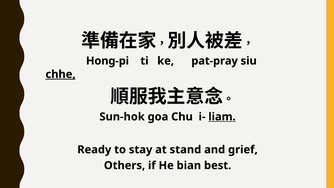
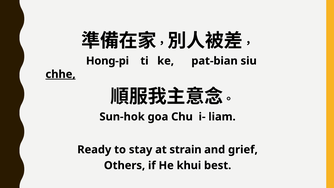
pat-pray: pat-pray -> pat-bian (215, 61)
liam underline: present -> none (222, 117)
stand: stand -> strain (186, 150)
bian: bian -> khui (189, 165)
